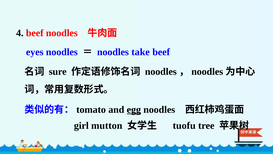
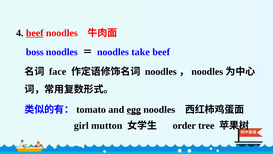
beef underline: none -> present (35, 33)
eyes: eyes -> boss (35, 52)
sure: sure -> face (58, 72)
tuofu: tuofu -> order (184, 125)
